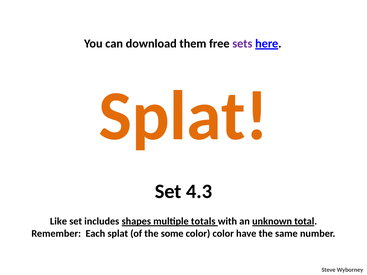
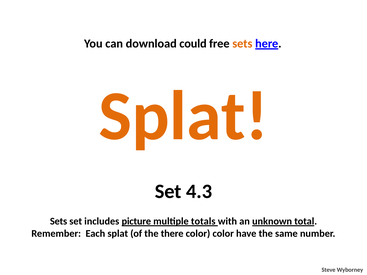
them: them -> could (193, 44)
sets colour: purple -> orange (242, 44)
Like: Like -> Sets (59, 221)
shapes: shapes -> picture (136, 221)
some: some -> there (172, 234)
